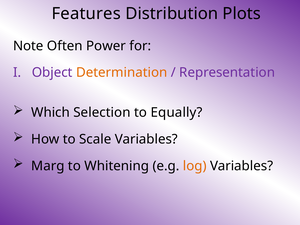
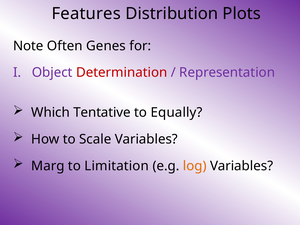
Power: Power -> Genes (106, 46)
Determination colour: orange -> red (122, 73)
Selection: Selection -> Tentative (102, 113)
Whitening: Whitening -> Limitation (117, 166)
